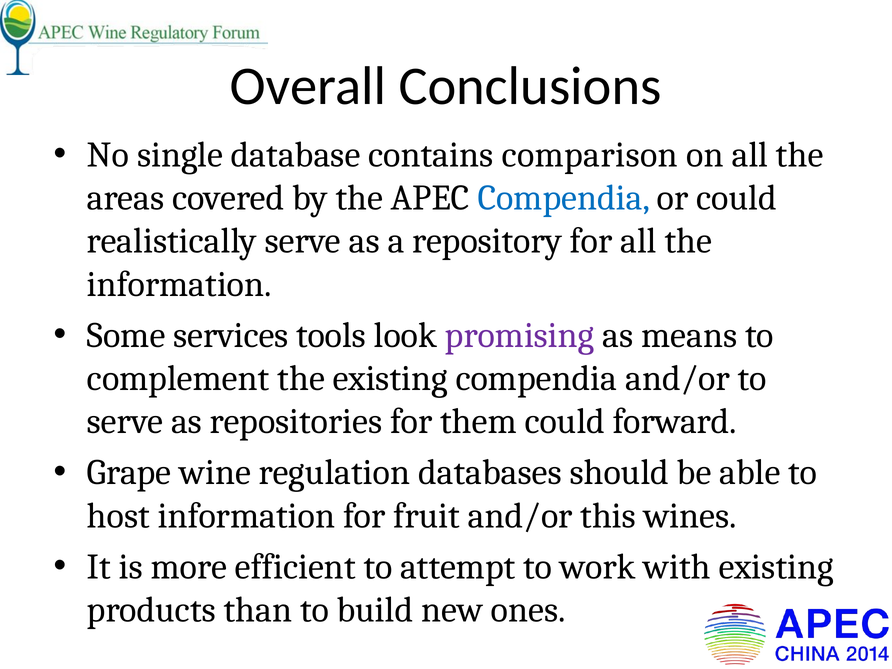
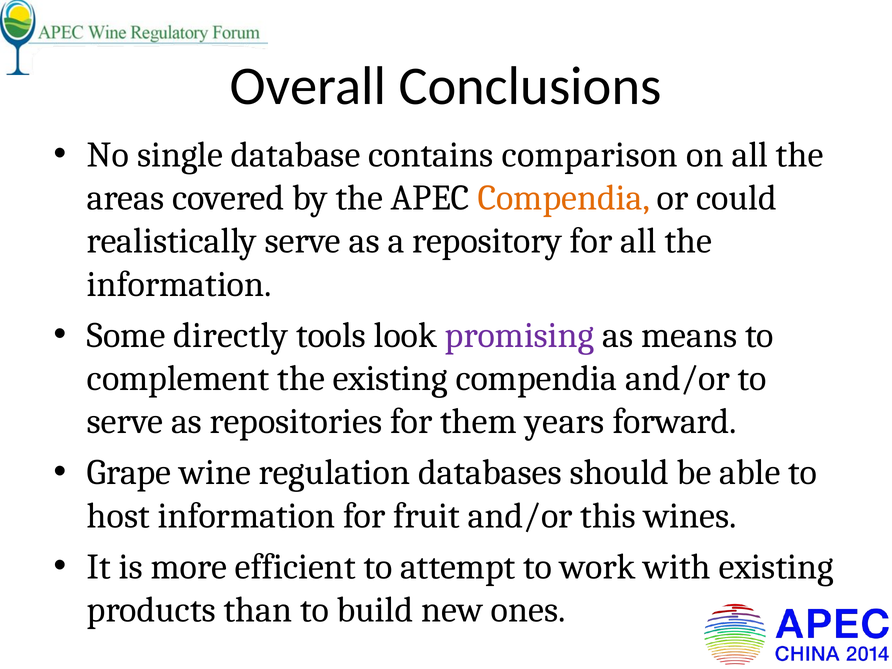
Compendia colour: blue -> orange (564, 198)
services: services -> directly (231, 335)
them could: could -> years (565, 422)
